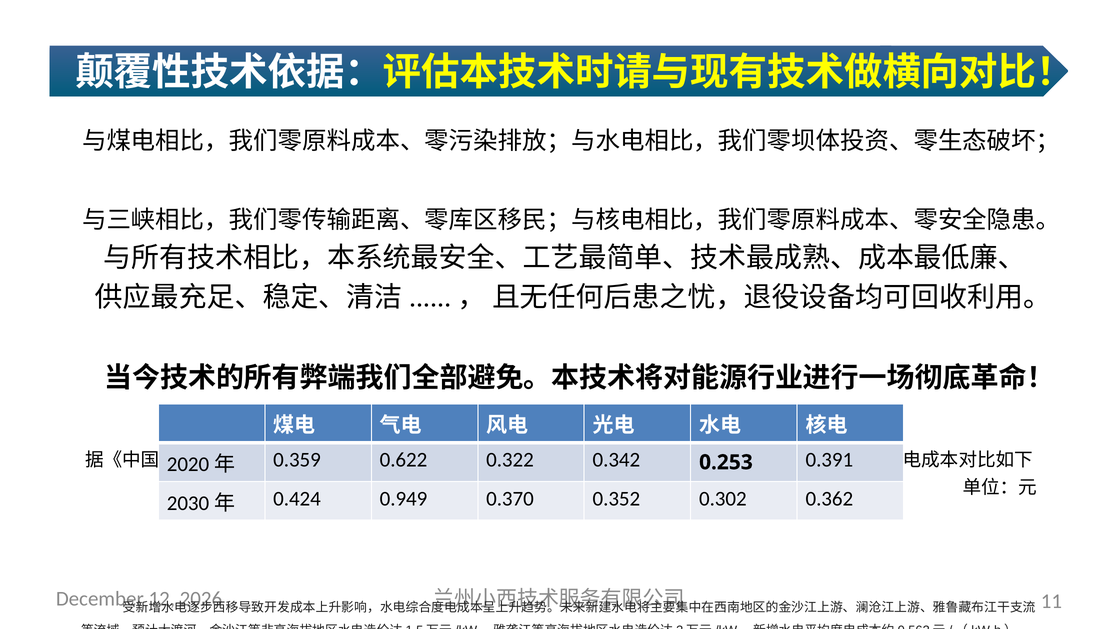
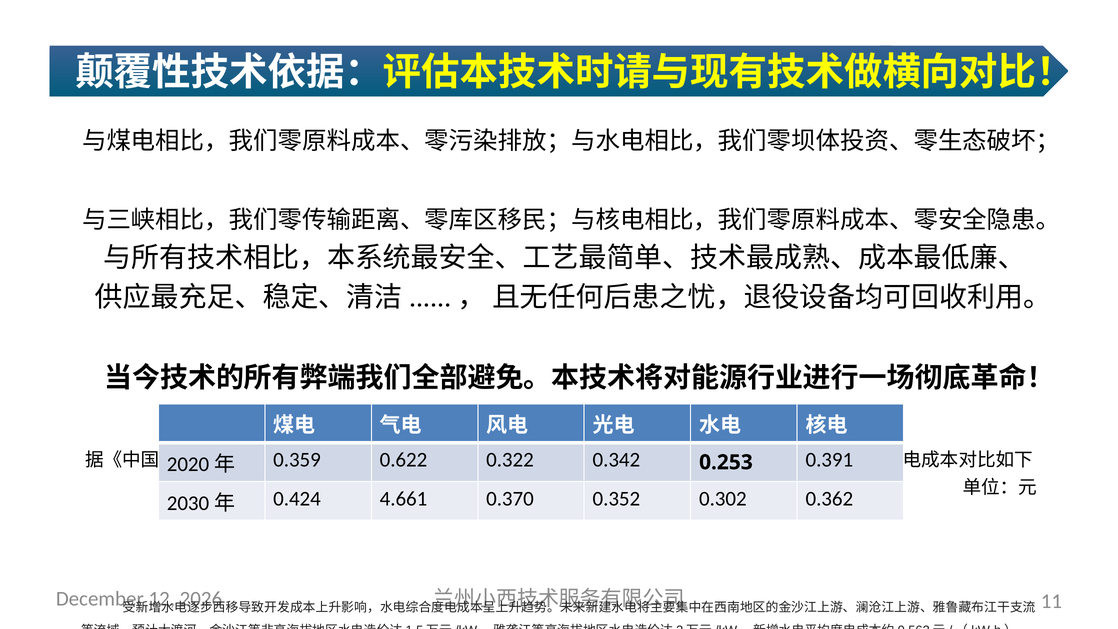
0.949: 0.949 -> 4.661 (404, 499)
